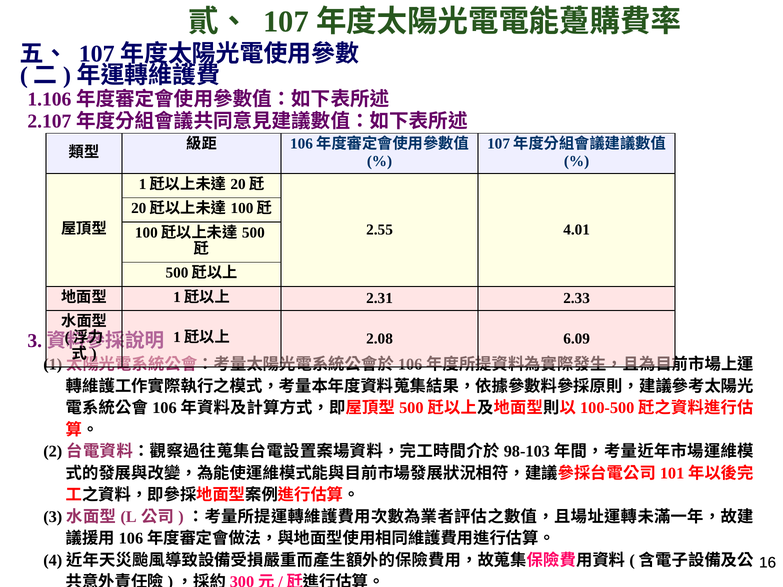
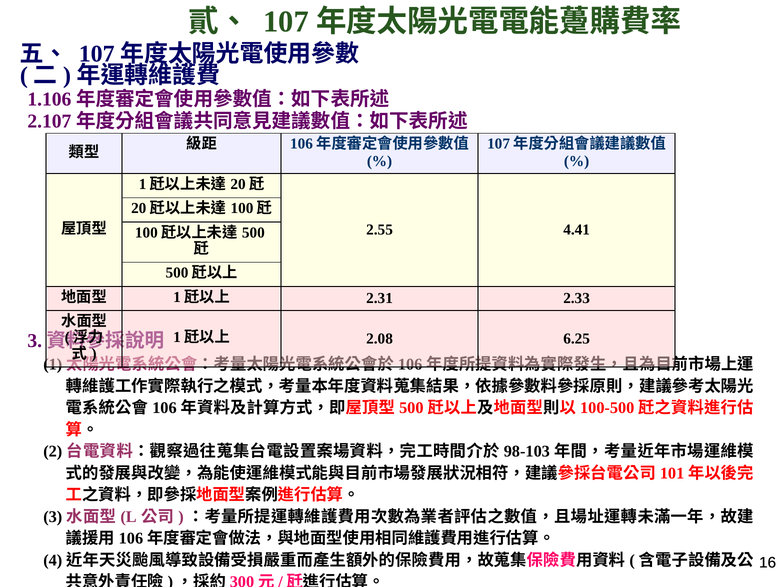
4.01: 4.01 -> 4.41 (577, 230)
6.09: 6.09 -> 6.25 (577, 339)
